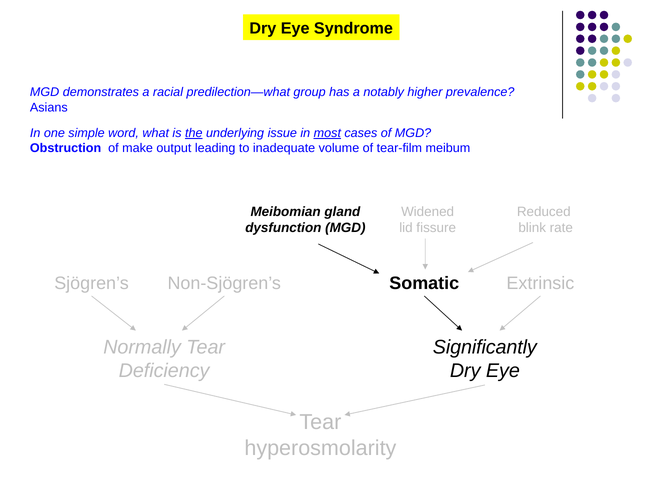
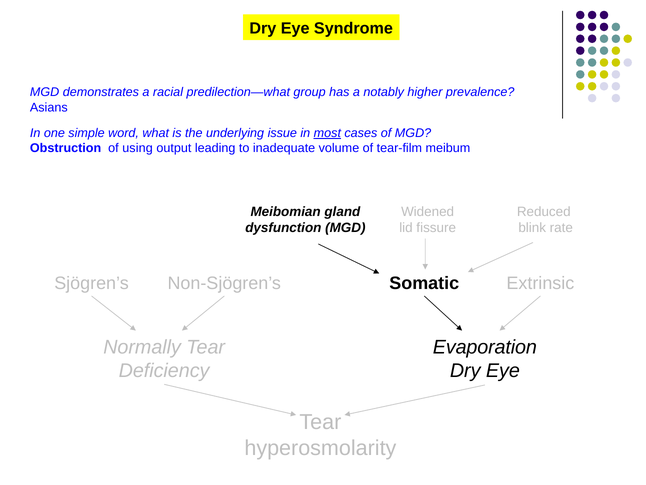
the underline: present -> none (194, 133)
make: make -> using (138, 148)
Significantly: Significantly -> Evaporation (485, 347)
